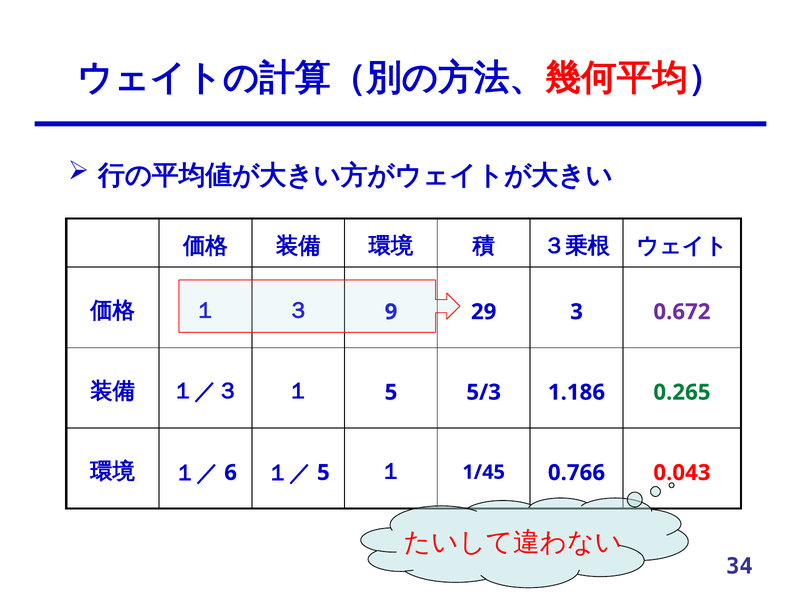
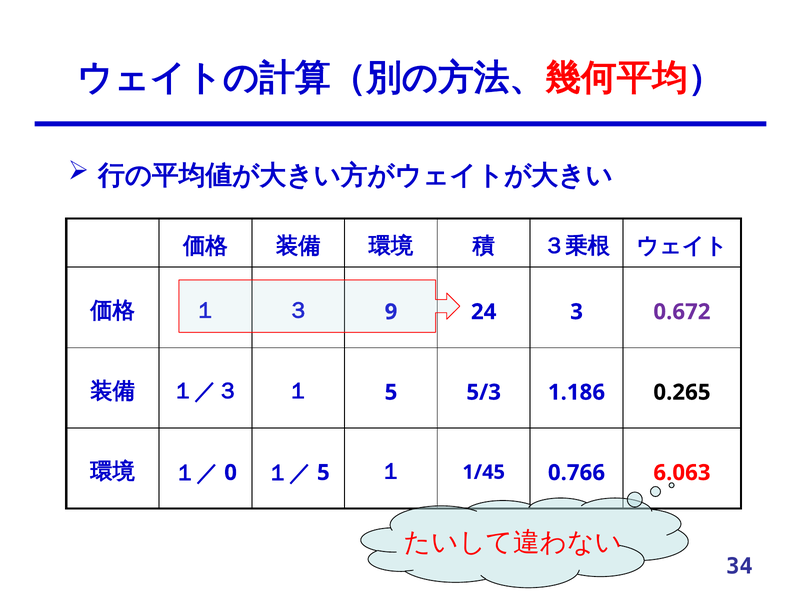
29: 29 -> 24 (484, 312)
0.265 colour: green -> black (682, 392)
6: 6 -> 0 (231, 472)
0.043: 0.043 -> 6.063 (682, 473)
